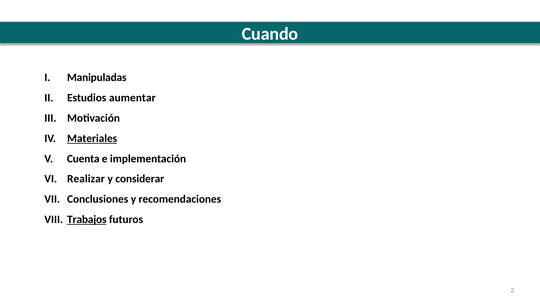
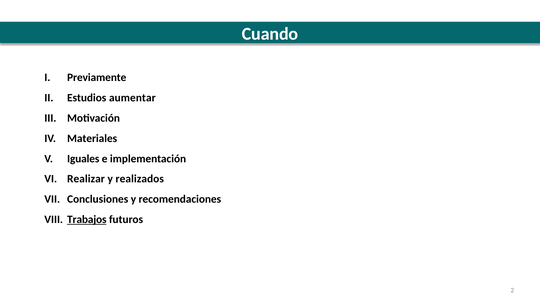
Manipuladas: Manipuladas -> Previamente (97, 78)
Materiales underline: present -> none (92, 138)
Cuenta: Cuenta -> Iguales (83, 159)
considerar: considerar -> realizados (140, 179)
